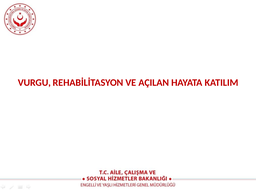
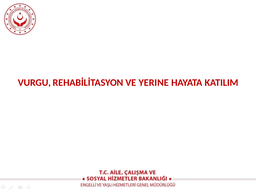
AÇILAN: AÇILAN -> YERINE (154, 83)
